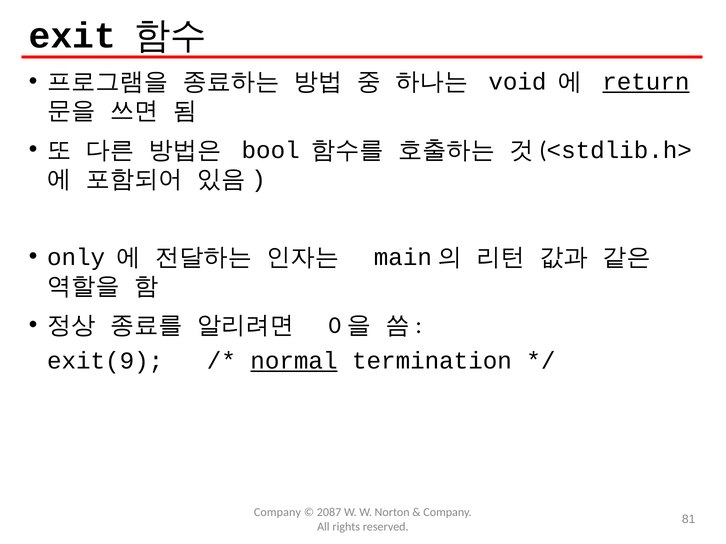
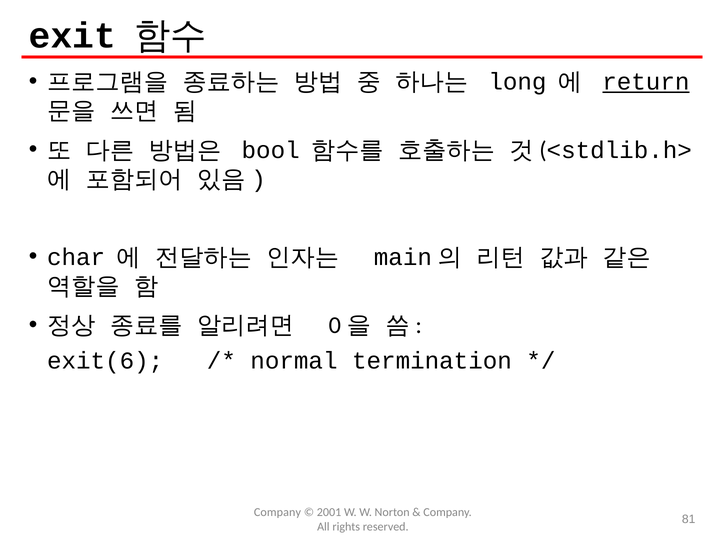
void: void -> long (517, 82)
only: only -> char (76, 258)
exit(9: exit(9 -> exit(6 (105, 361)
normal underline: present -> none (294, 361)
2087: 2087 -> 2001 (329, 513)
